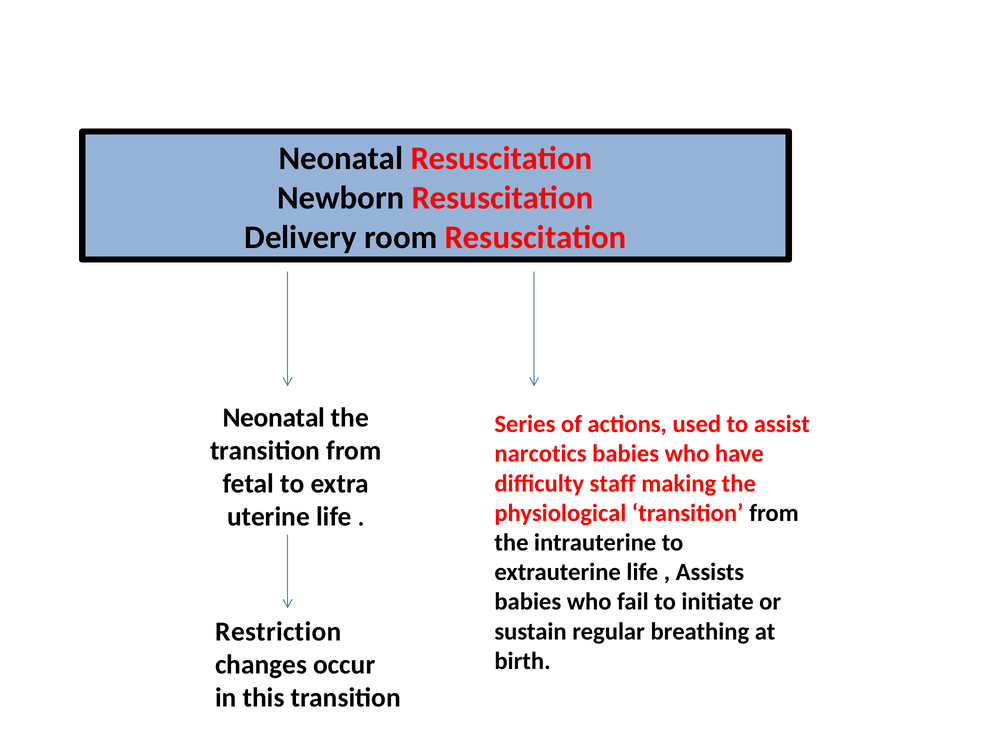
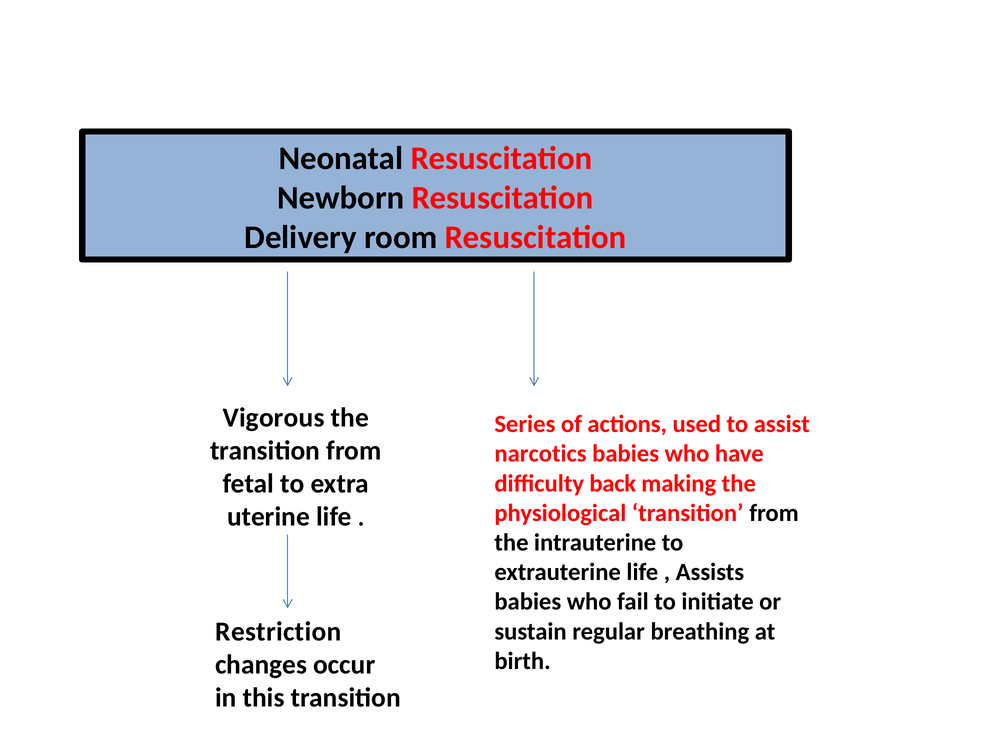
Neonatal: Neonatal -> Vigorous (274, 418)
staff: staff -> back (613, 483)
